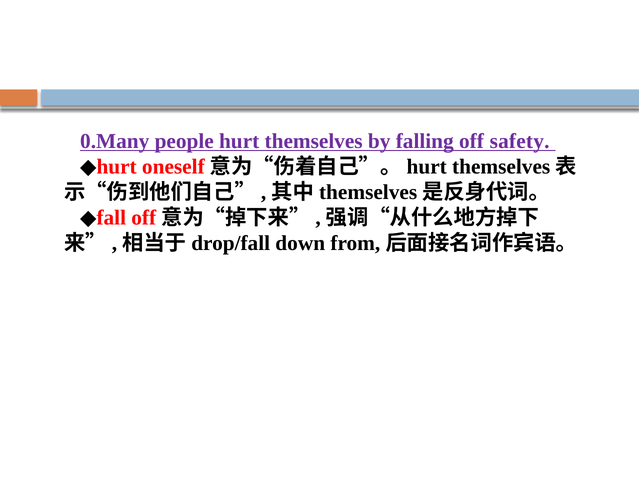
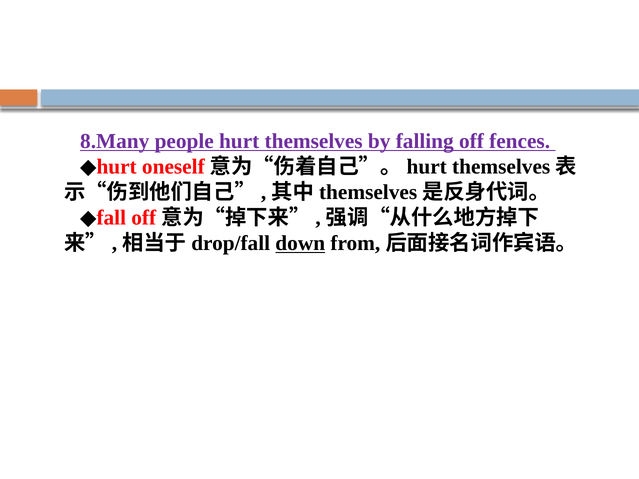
0.Many: 0.Many -> 8.Many (115, 141)
safety: safety -> fences (520, 141)
down underline: none -> present (300, 244)
